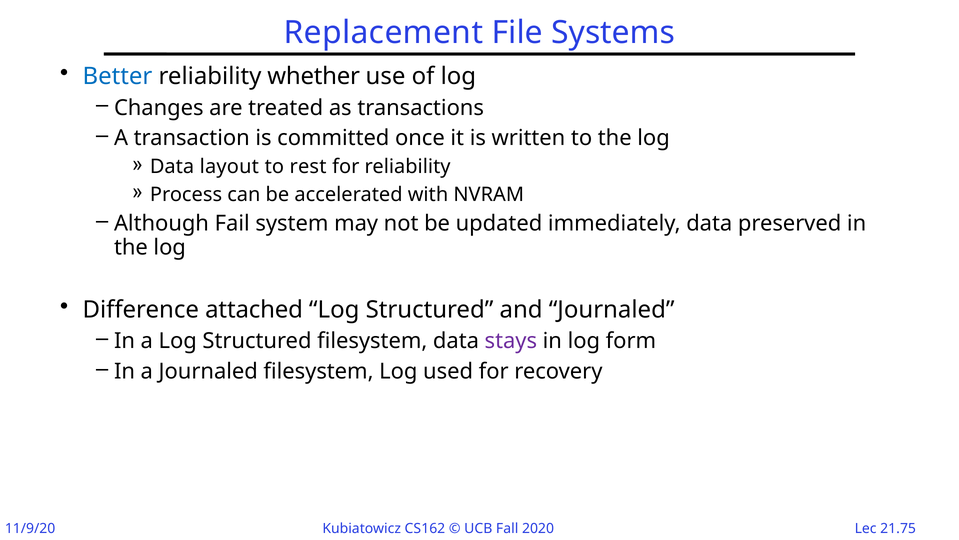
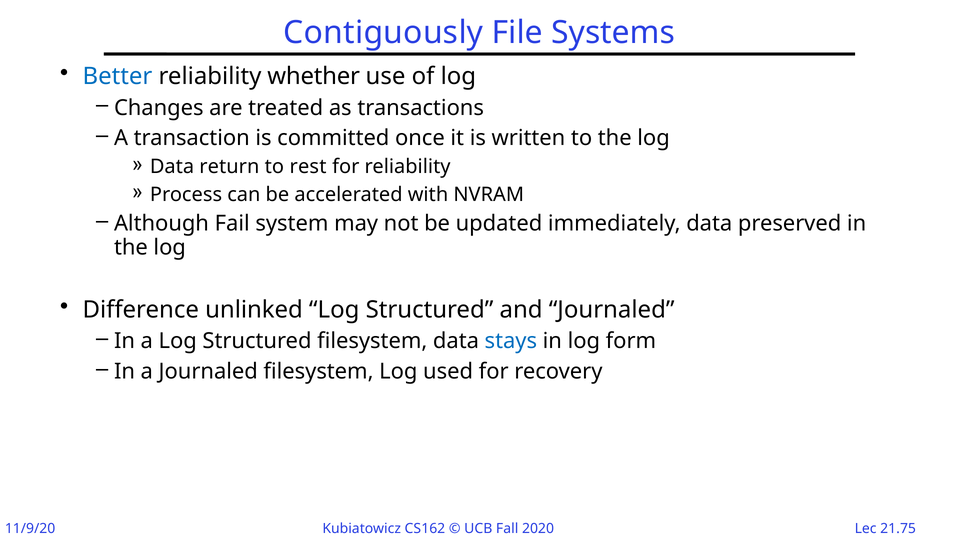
Replacement: Replacement -> Contiguously (383, 33)
layout: layout -> return (229, 167)
attached: attached -> unlinked (254, 309)
stays colour: purple -> blue (511, 341)
